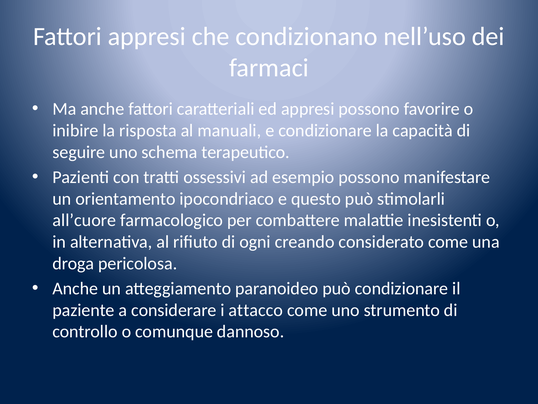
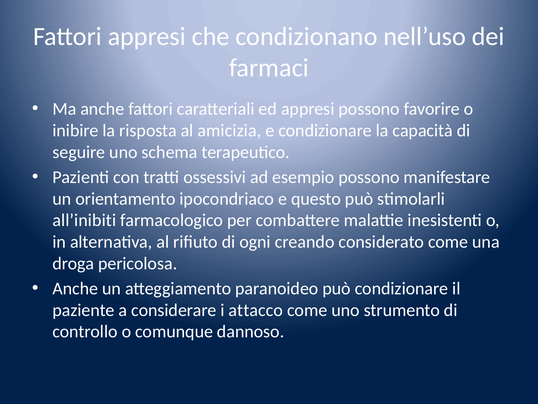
manuali: manuali -> amicizia (229, 130)
all’cuore: all’cuore -> all’inibiti (84, 220)
